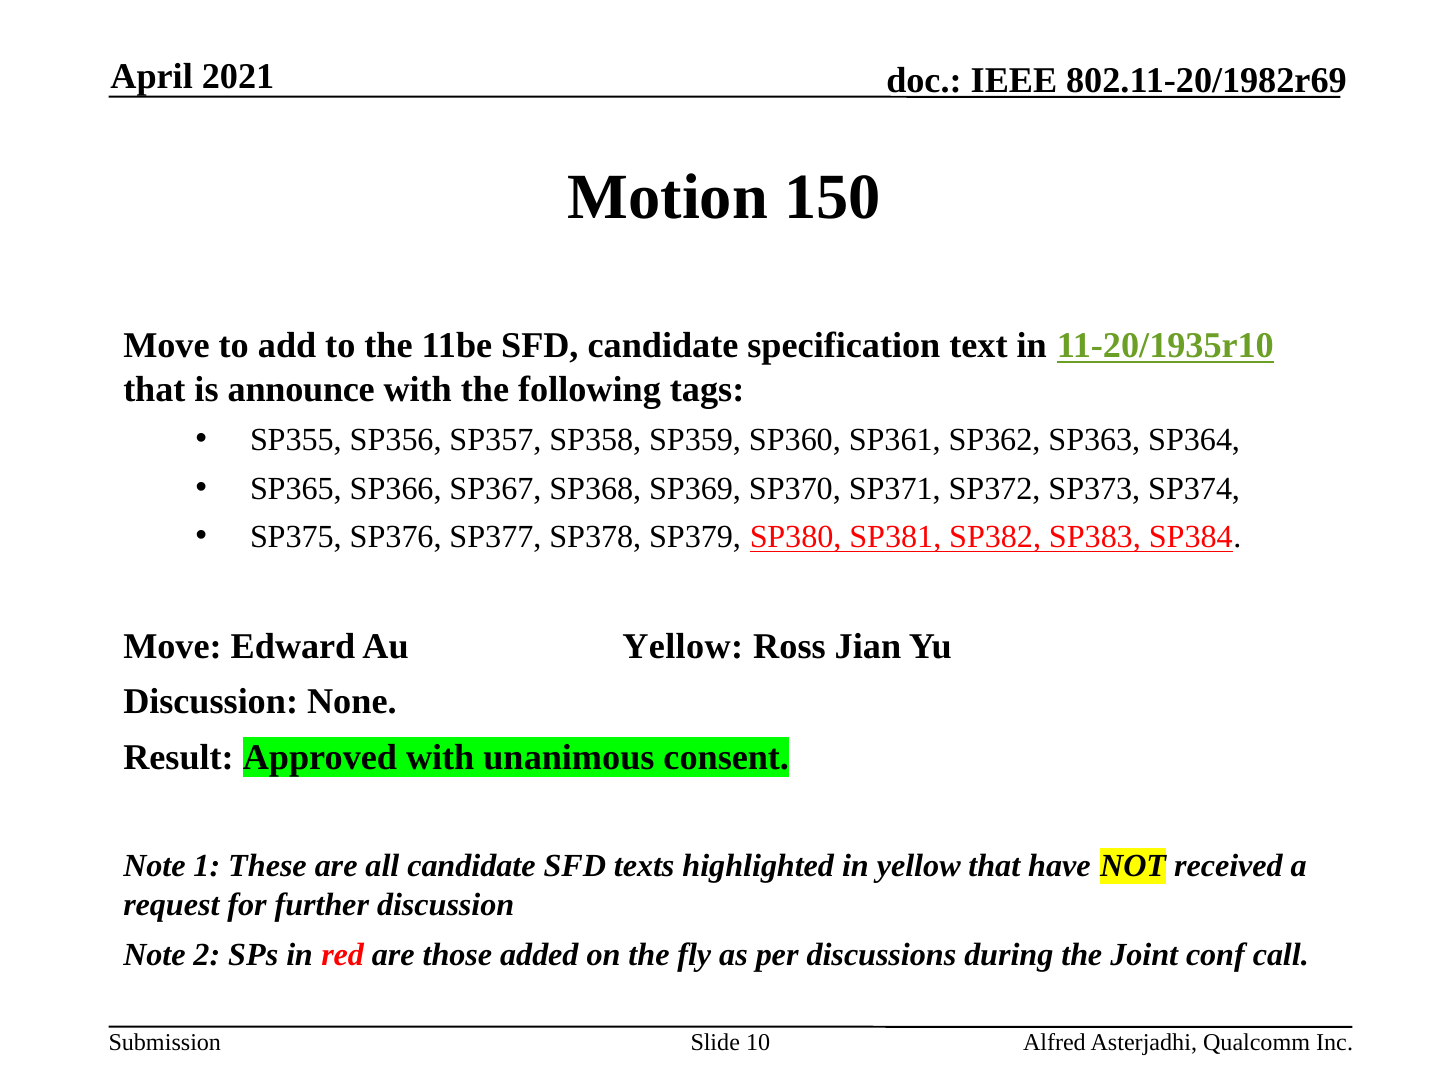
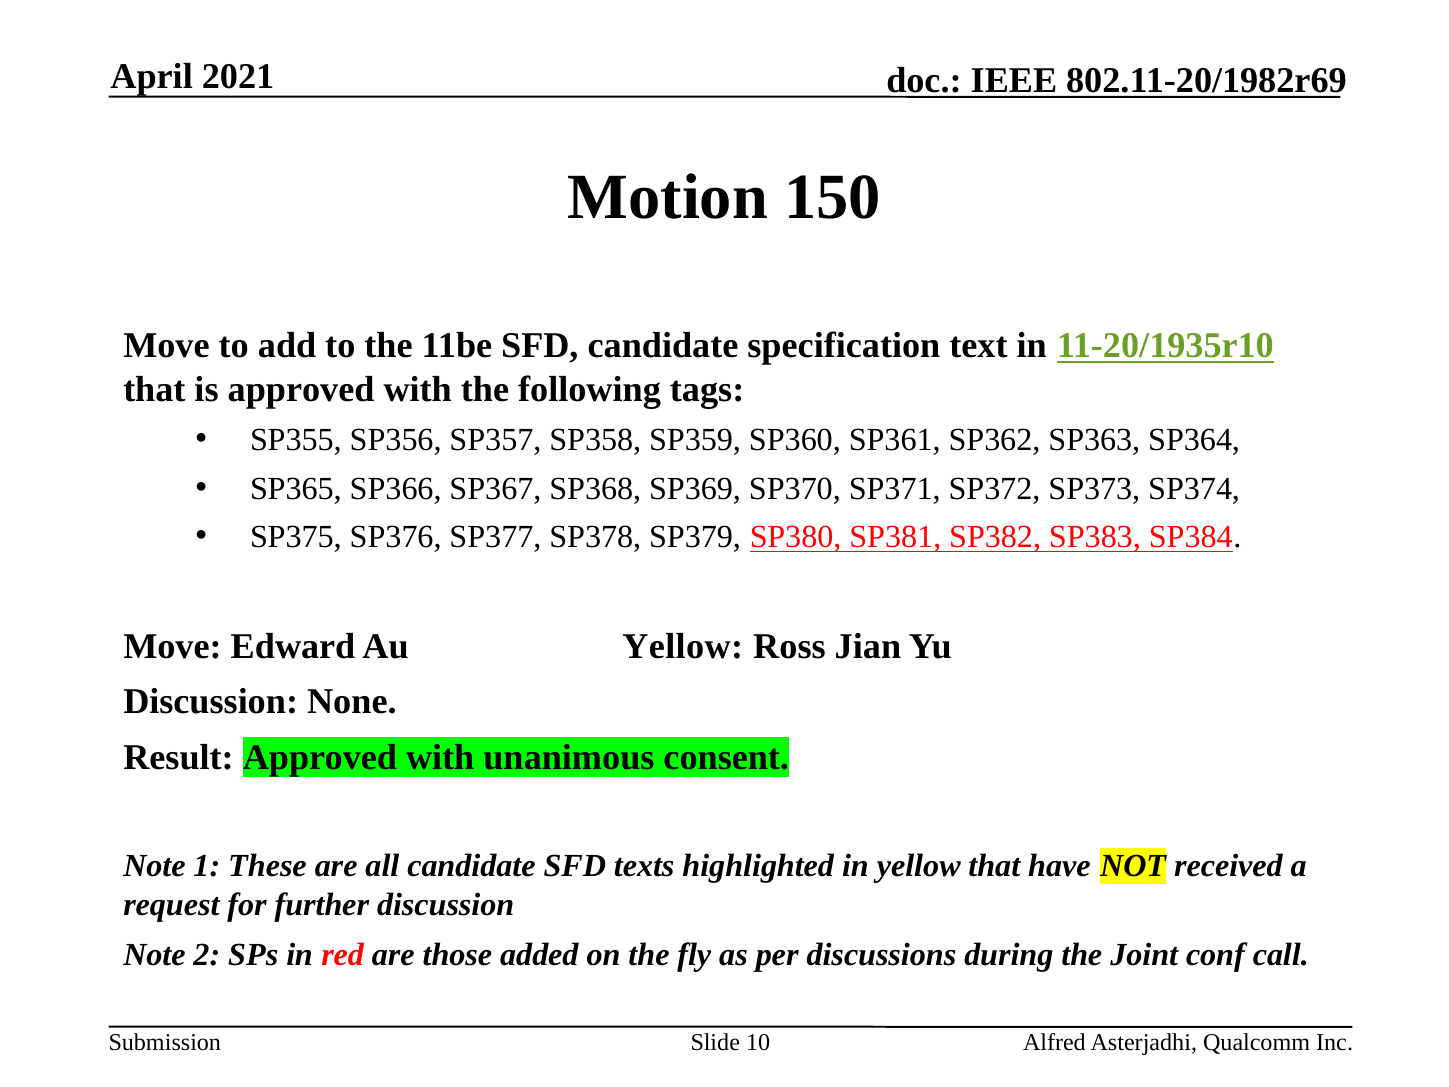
is announce: announce -> approved (301, 389)
